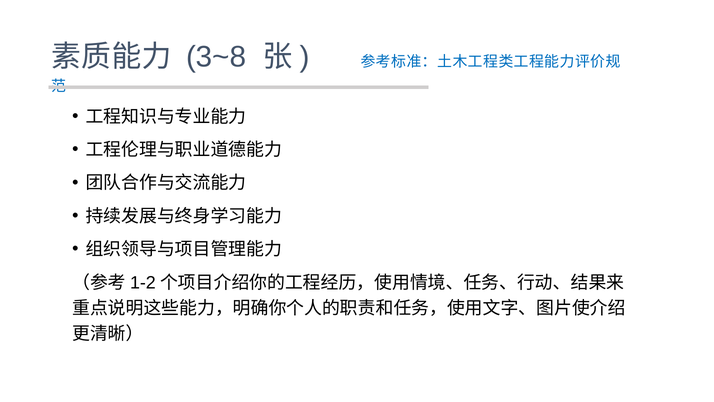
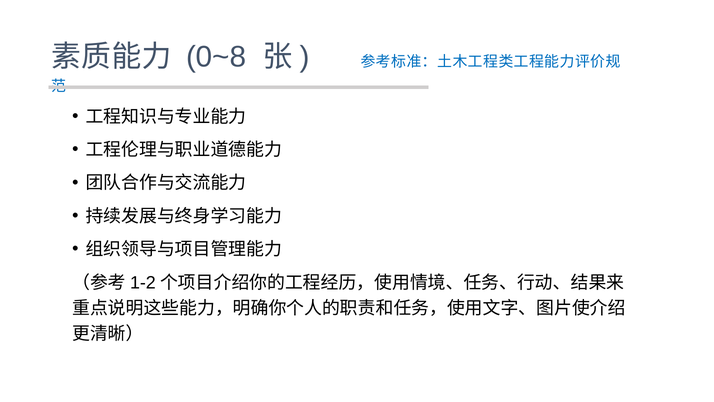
3~8: 3~8 -> 0~8 (216, 57)
